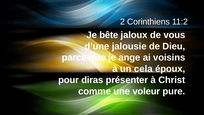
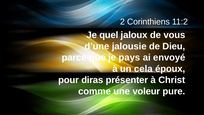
bête: bête -> quel (109, 35)
ange: ange -> pays (129, 57)
voisins: voisins -> envoyé (169, 57)
